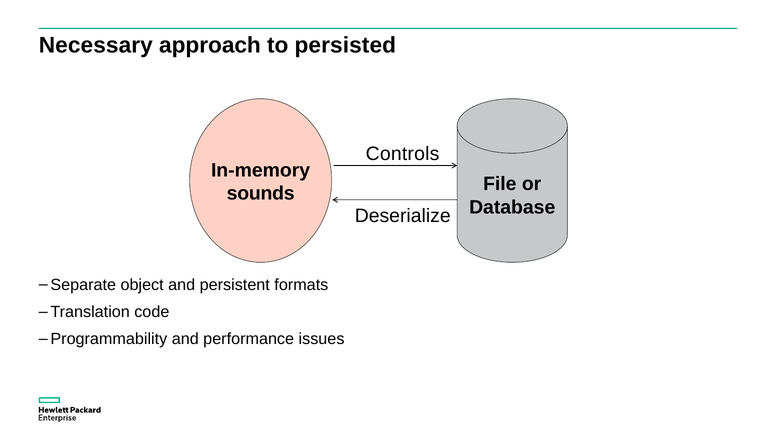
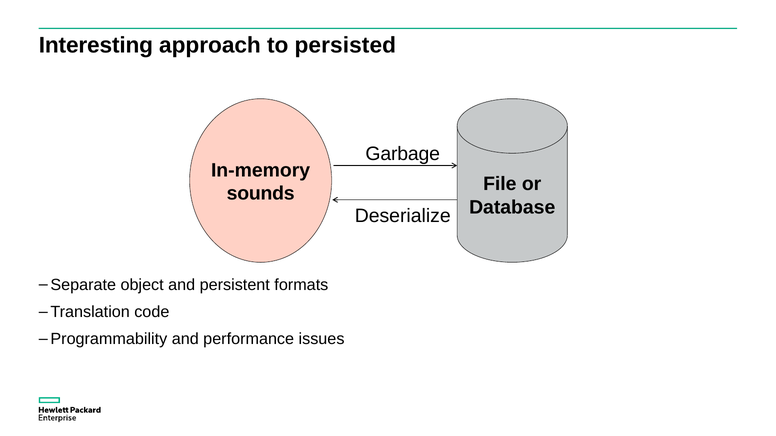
Necessary: Necessary -> Interesting (96, 45)
Controls: Controls -> Garbage (403, 154)
